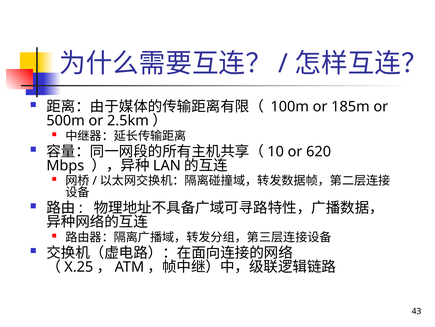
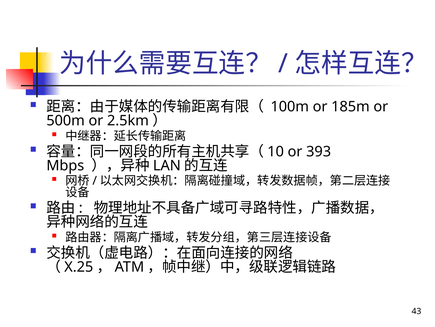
620: 620 -> 393 (319, 151)
